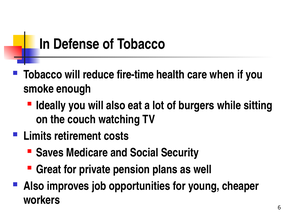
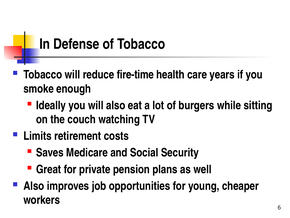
when: when -> years (222, 75)
